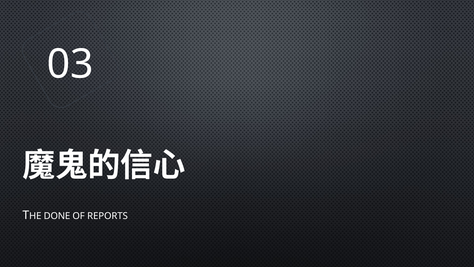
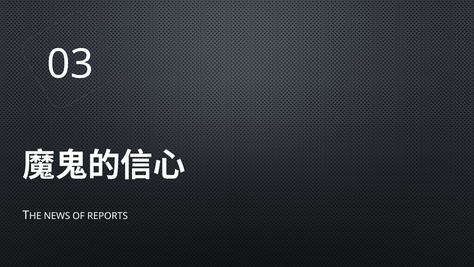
DONE: DONE -> NEWS (57, 216)
